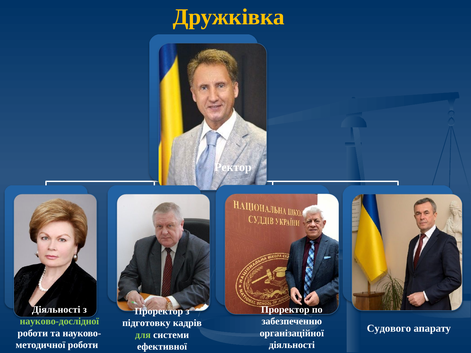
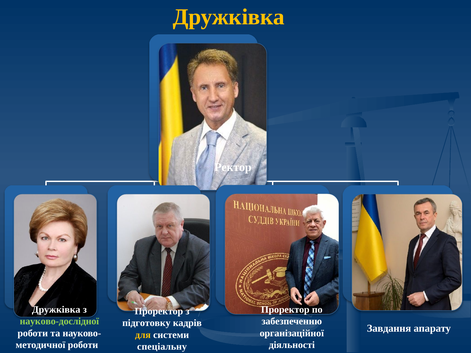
Діяльності: Діяльності -> Дружківка (56, 310)
Судового: Судового -> Завдання (389, 329)
для colour: light green -> yellow (143, 335)
ефективної: ефективної -> спеціальну (162, 347)
